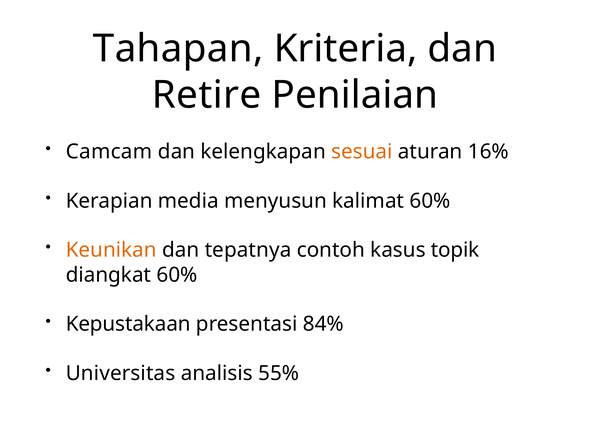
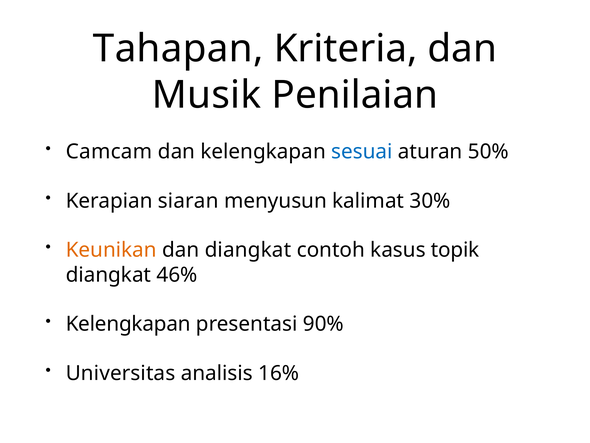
Retire: Retire -> Musik (207, 95)
sesuai colour: orange -> blue (362, 152)
16%: 16% -> 50% (488, 152)
media: media -> siaran (188, 201)
kalimat 60%: 60% -> 30% (430, 201)
dan tepatnya: tepatnya -> diangkat (248, 250)
diangkat 60%: 60% -> 46% (177, 275)
Kepustakaan: Kepustakaan -> Kelengkapan (128, 324)
84%: 84% -> 90% (323, 324)
55%: 55% -> 16% (279, 373)
